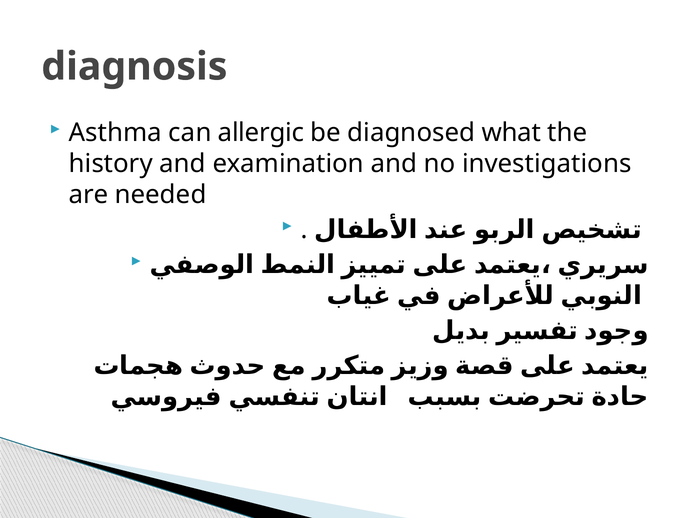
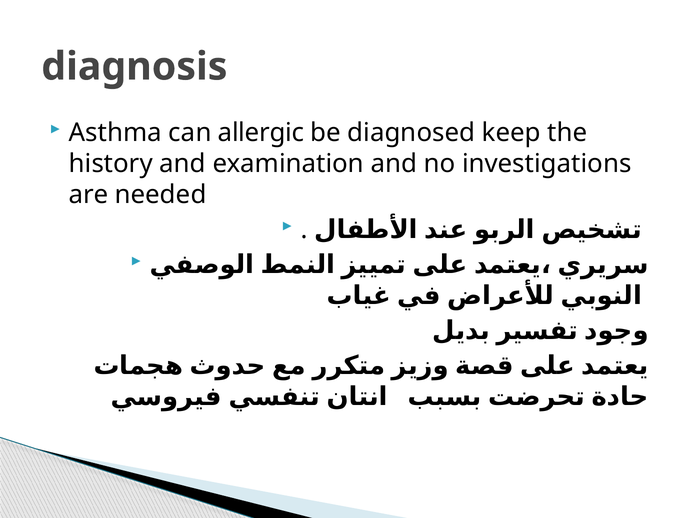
what: what -> keep (511, 133)
